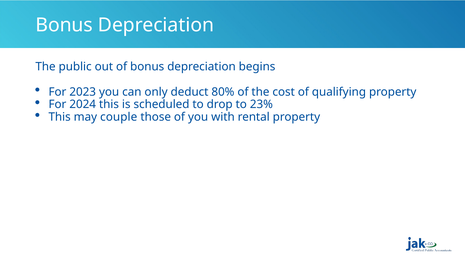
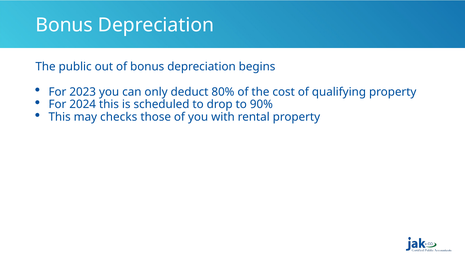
23%: 23% -> 90% (261, 104)
couple: couple -> checks (119, 117)
